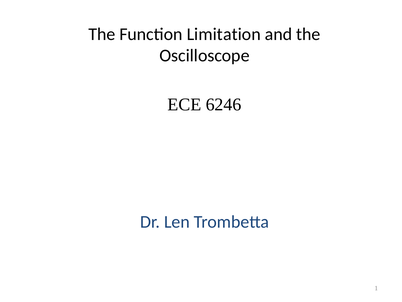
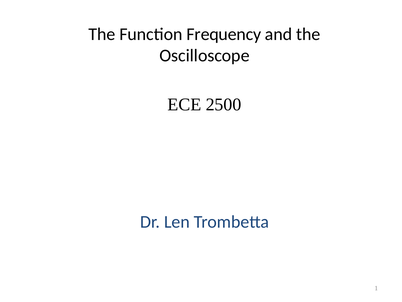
Limitation: Limitation -> Frequency (224, 34)
6246: 6246 -> 2500 (224, 104)
